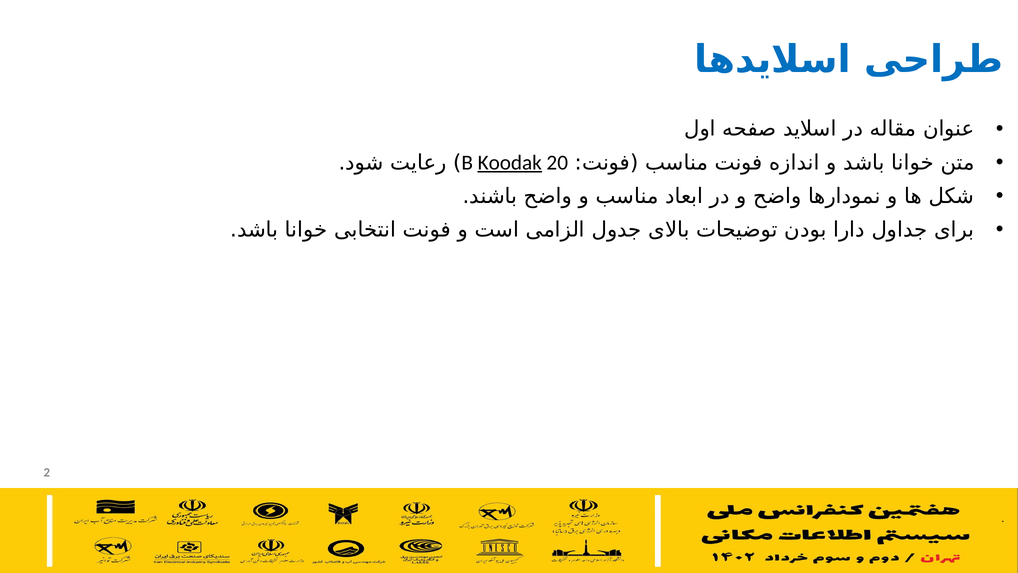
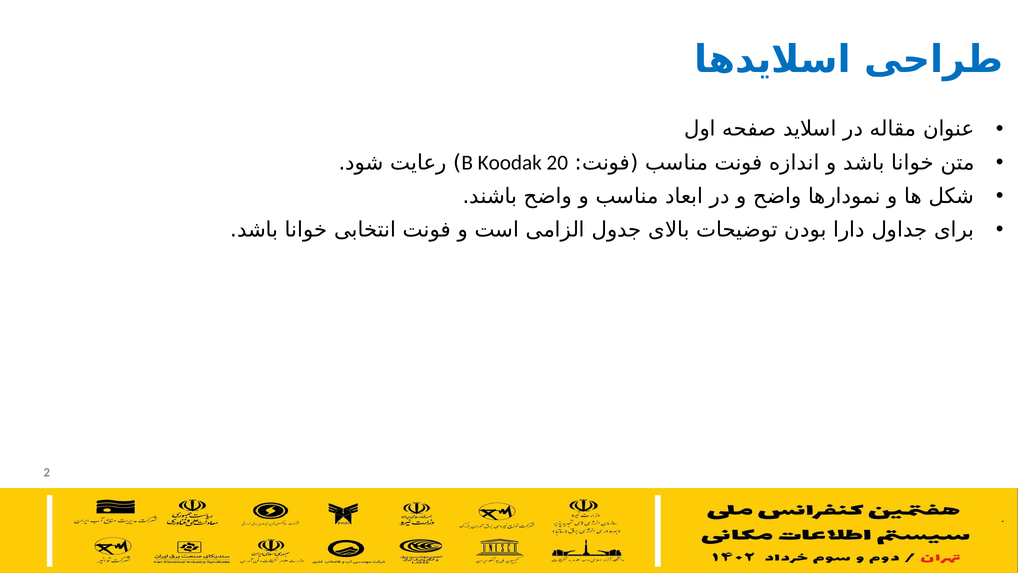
Koodak underline: present -> none (510, 162)
